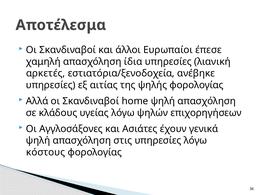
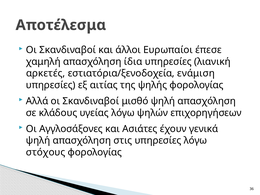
ανέβηκε: ανέβηκε -> ενάμιση (196, 73)
home: home -> μισθό (135, 101)
κόστους: κόστους -> στόχους (46, 152)
